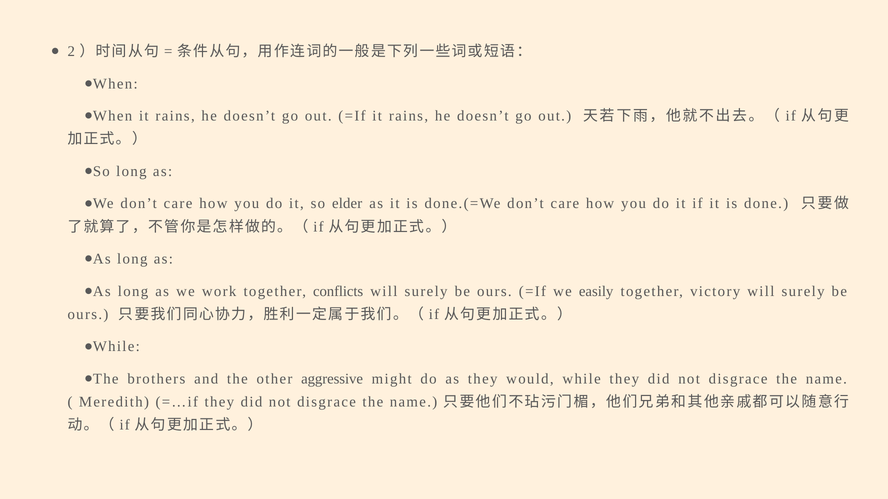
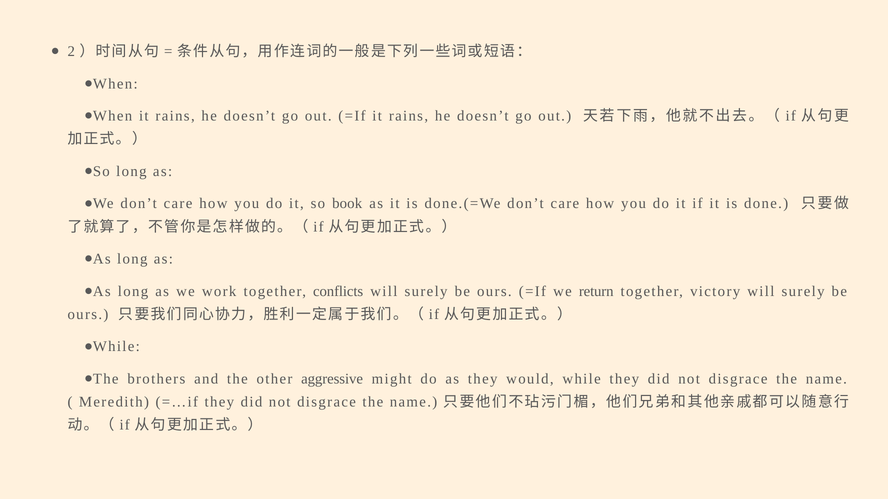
elder: elder -> book (347, 204)
easily: easily -> return (596, 292)
